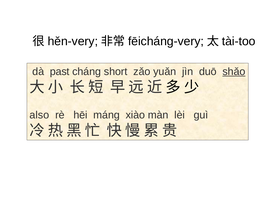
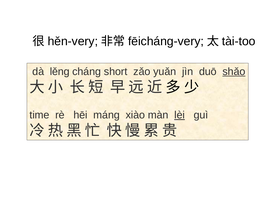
past: past -> lěng (60, 72)
also: also -> time (39, 115)
lèi underline: none -> present (180, 115)
